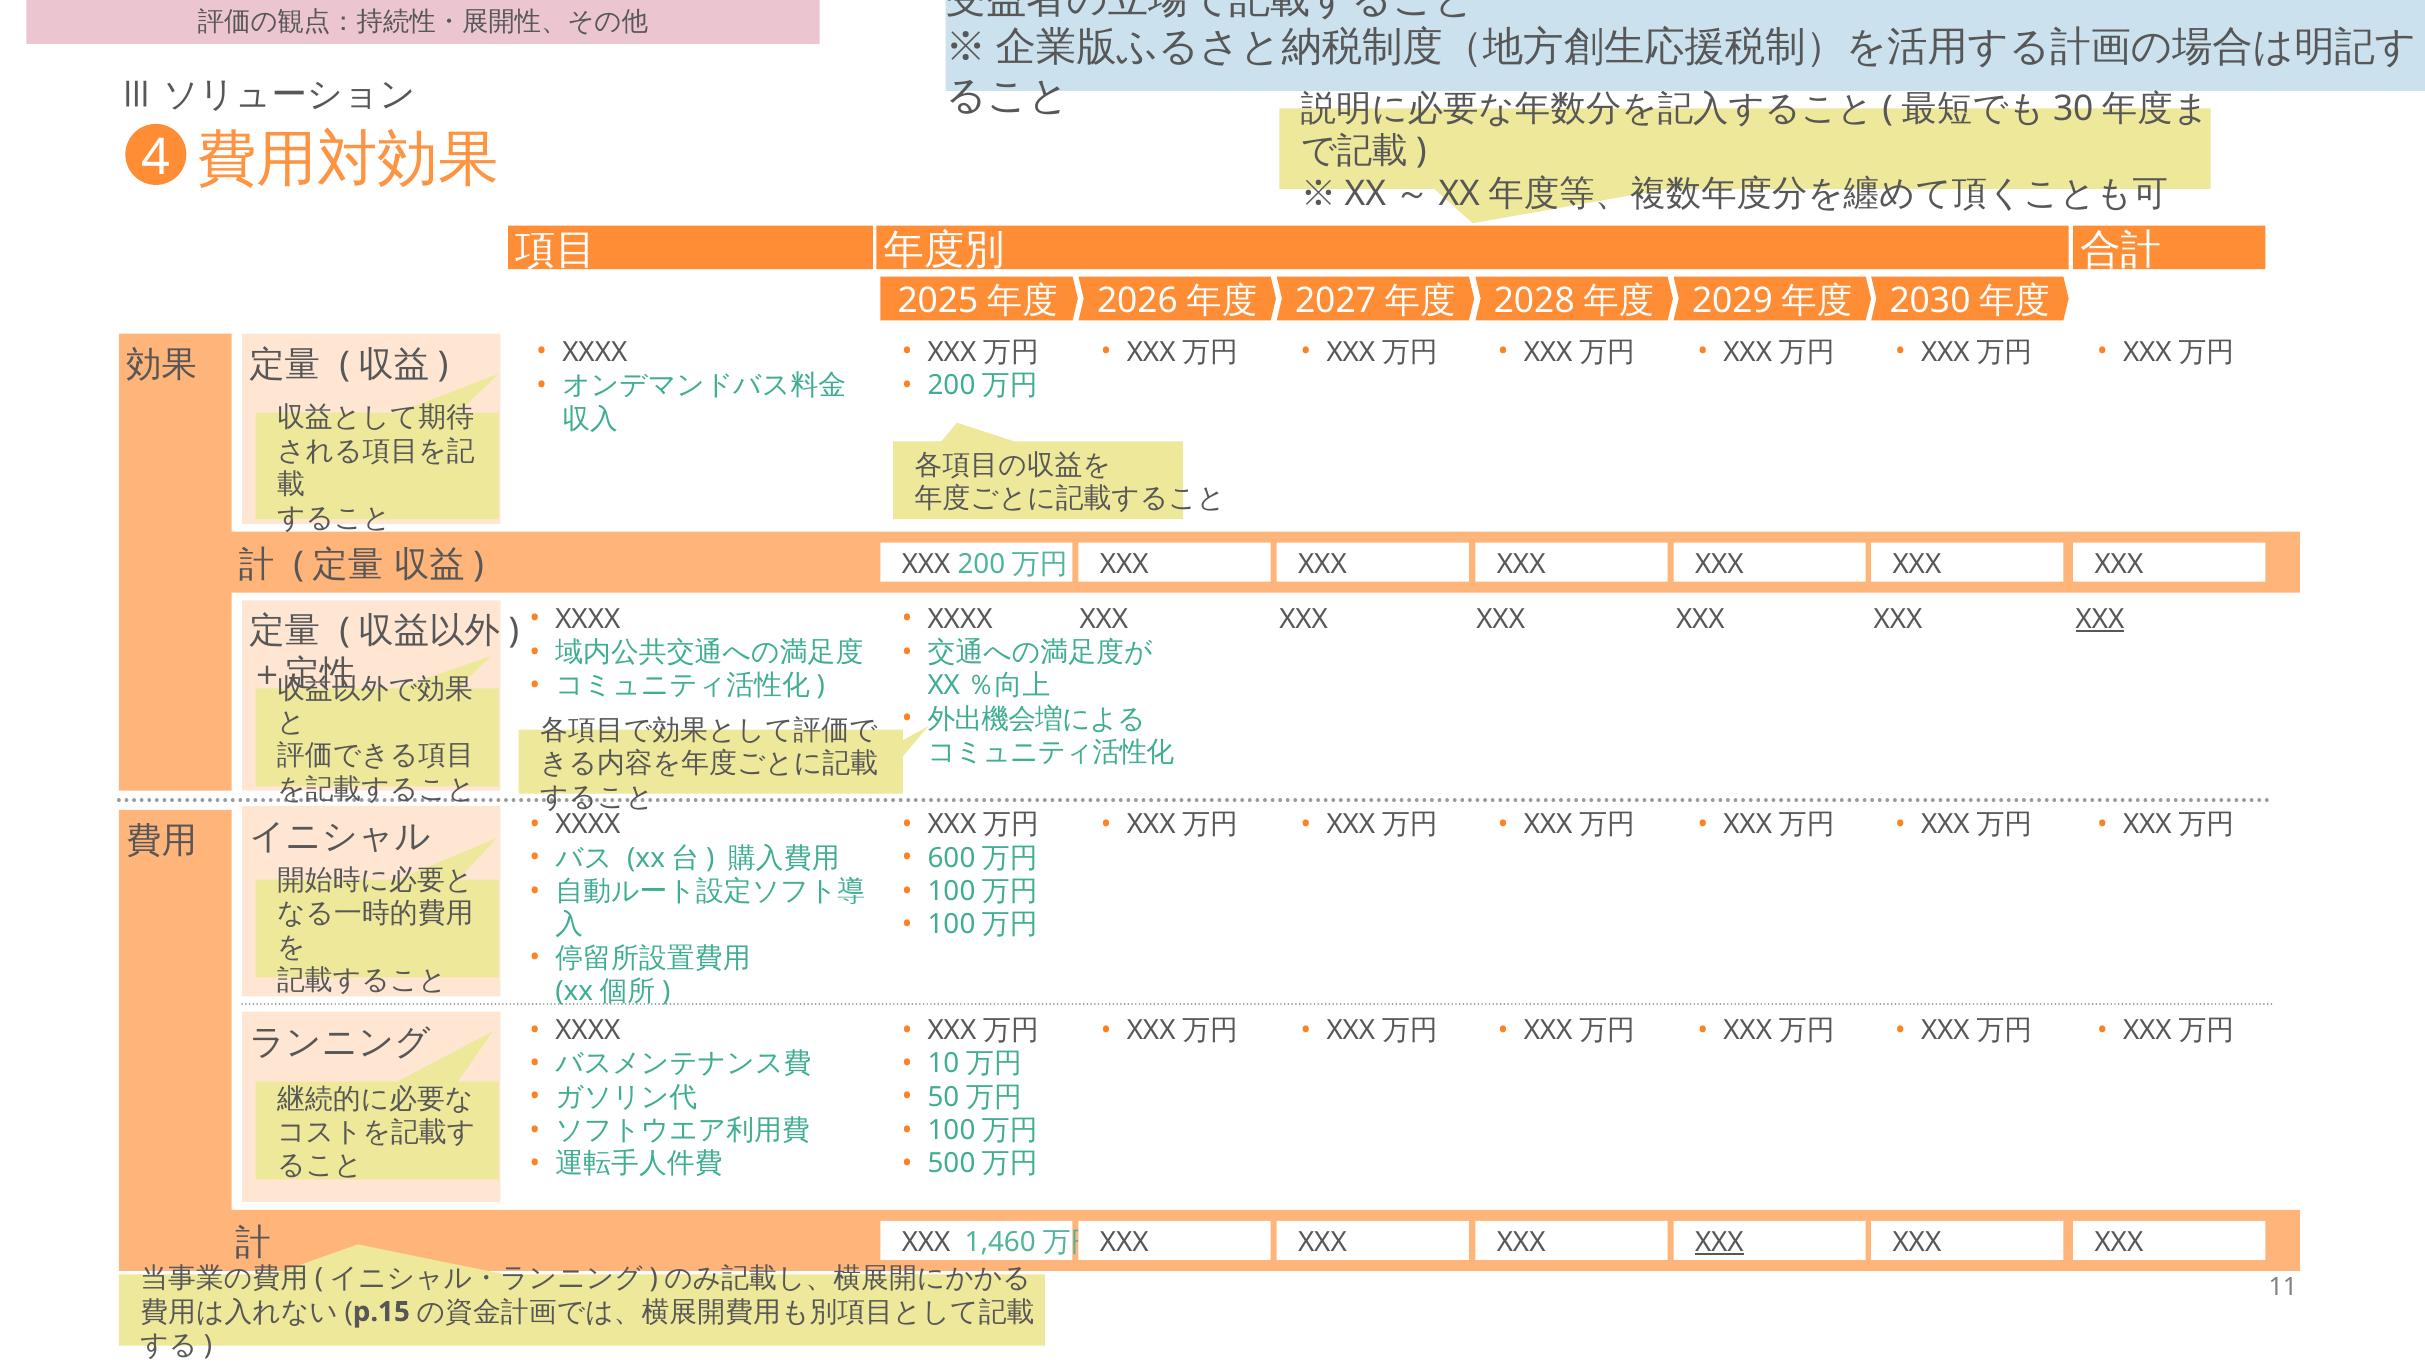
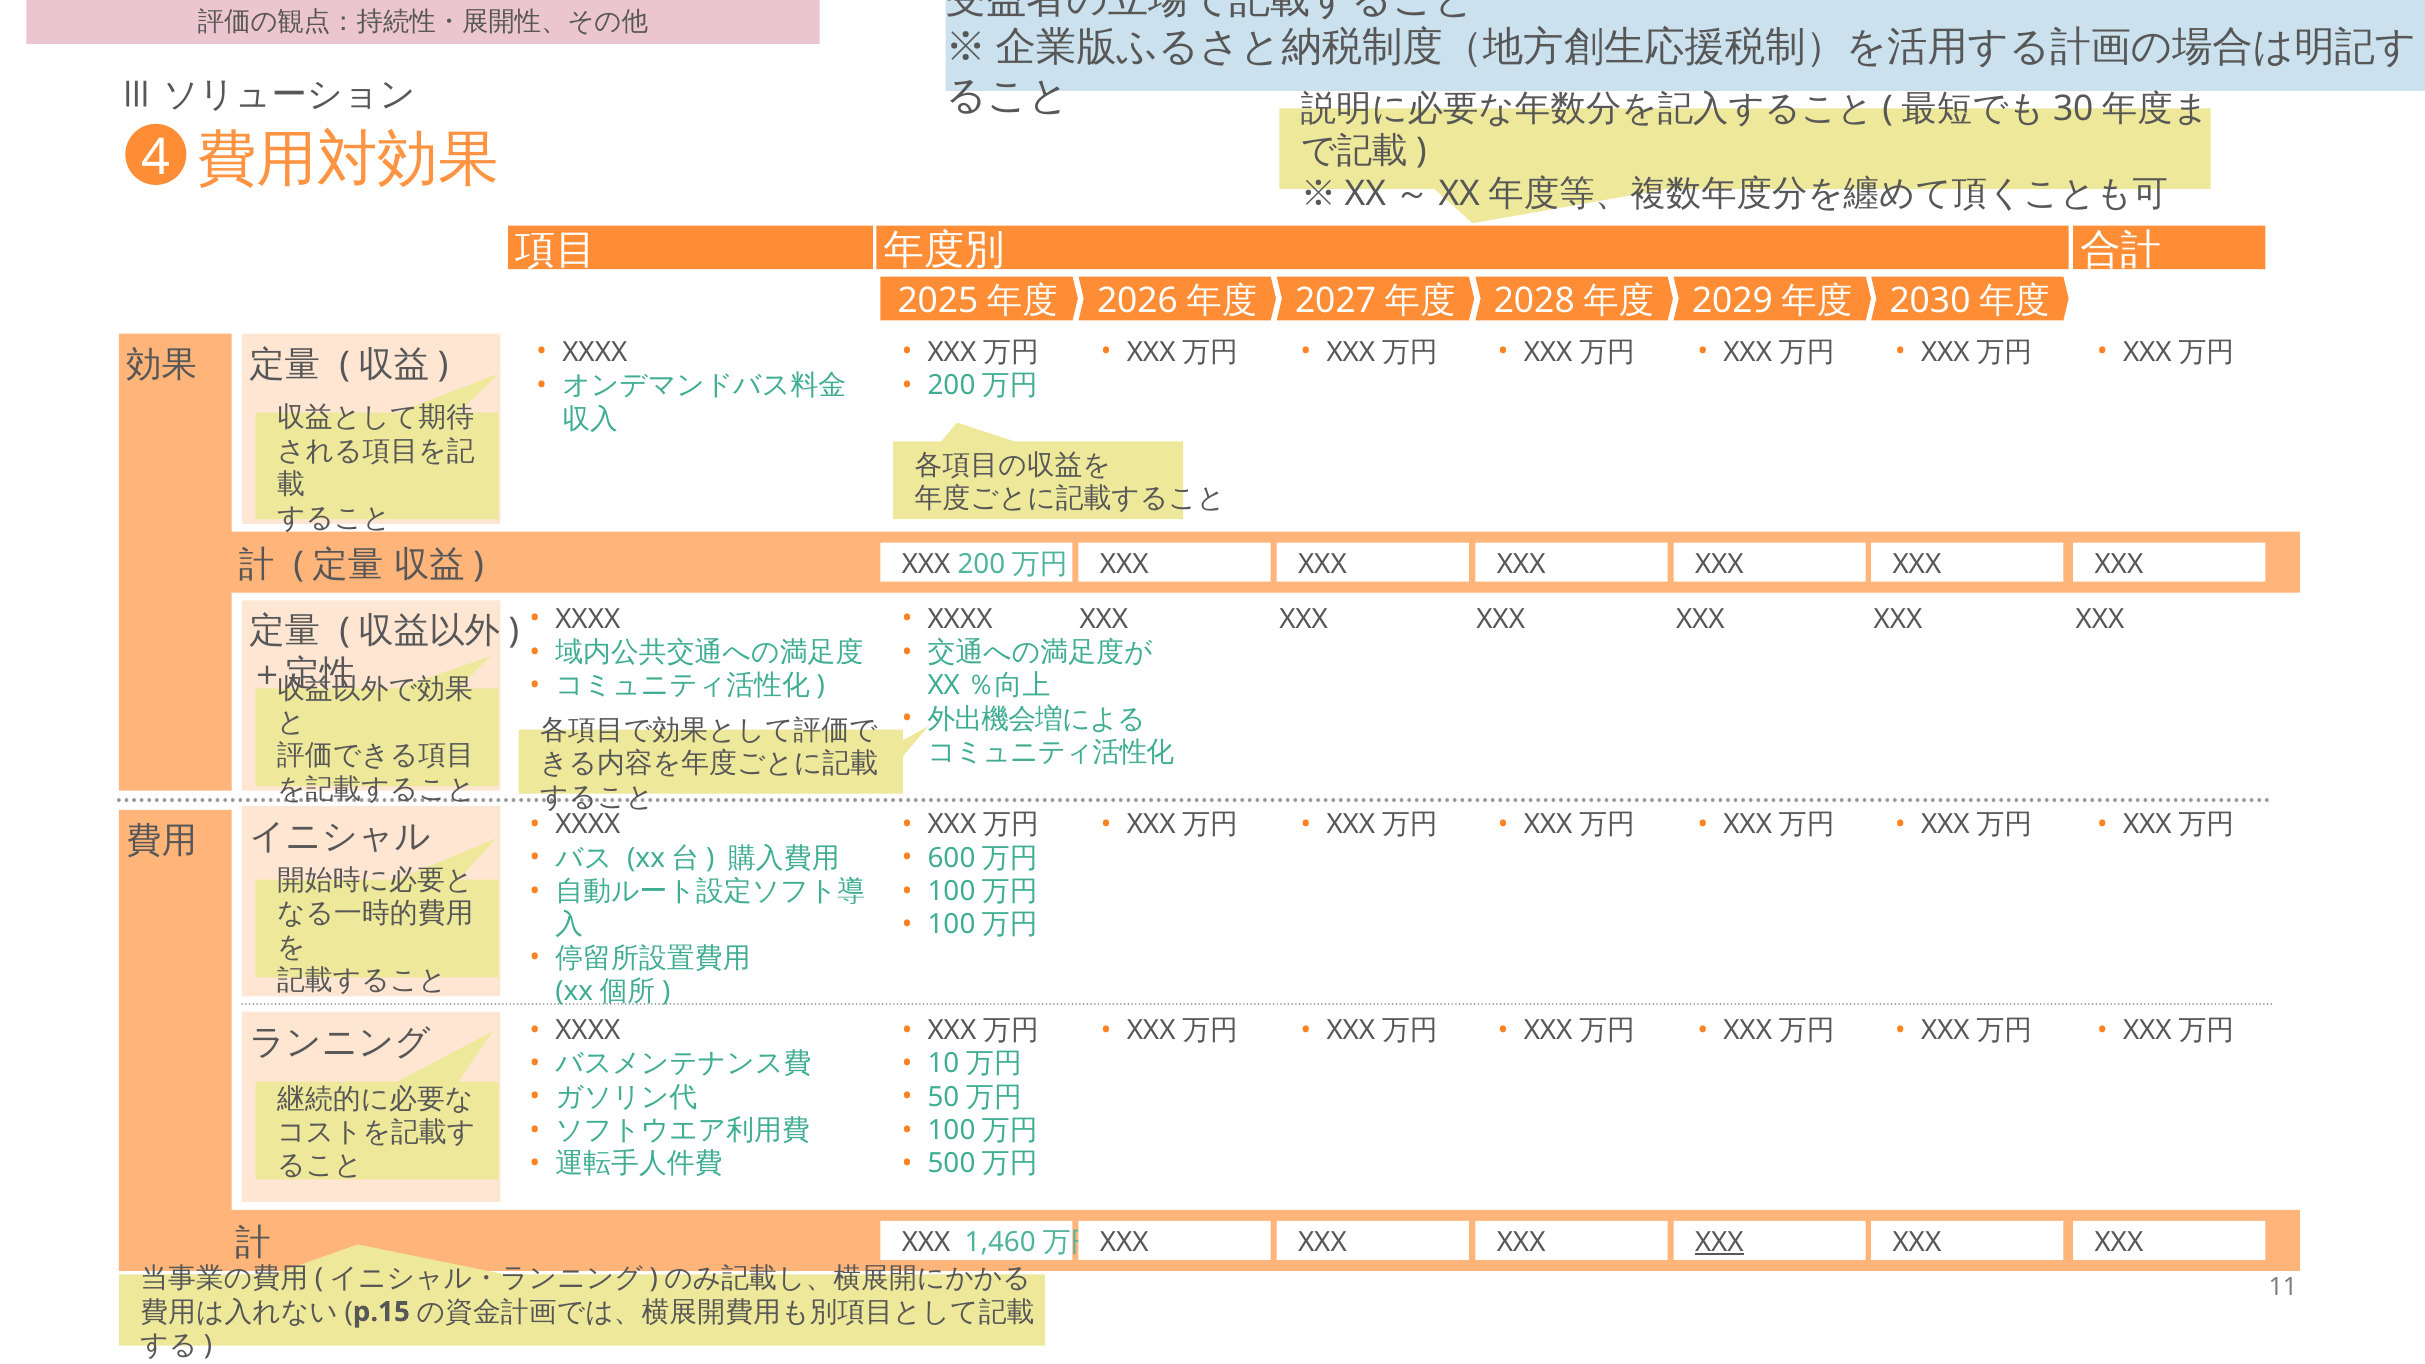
XXX underline: present -> none (2100, 619)
